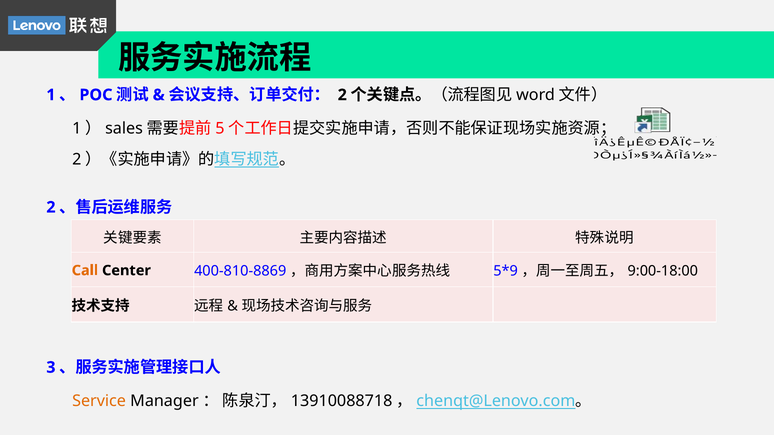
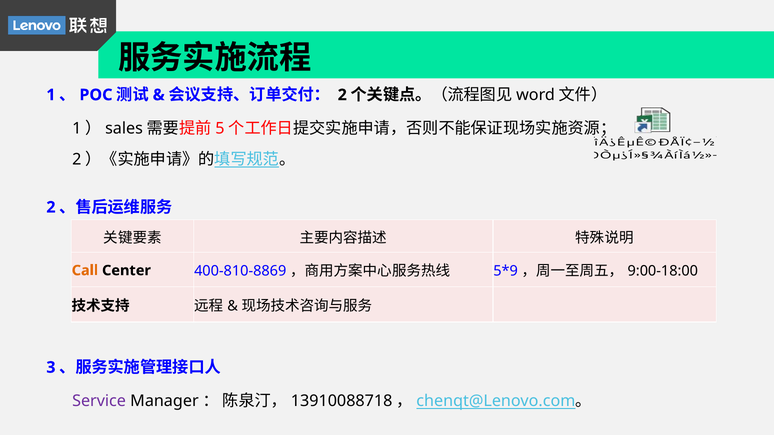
Service colour: orange -> purple (99, 402)
